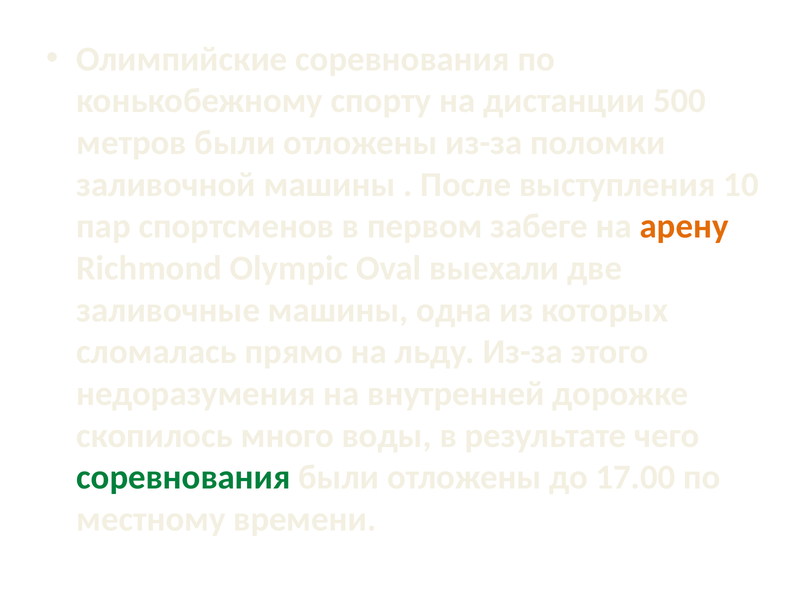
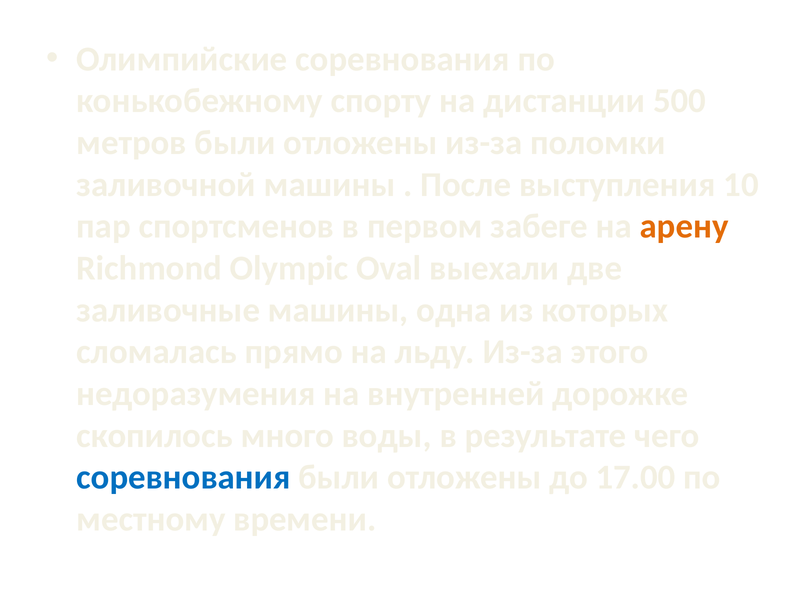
соревнования colour: green -> blue (184, 477)
